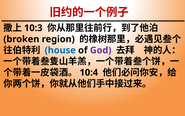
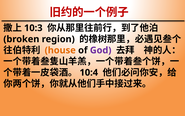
house colour: blue -> orange (60, 50)
